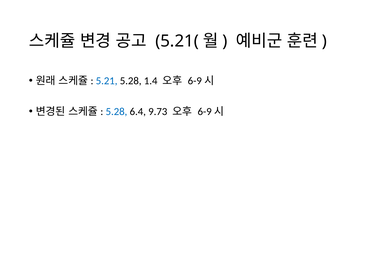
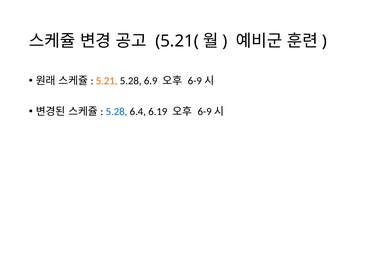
5.21 colour: blue -> orange (107, 81)
1.4: 1.4 -> 6.9 (151, 81)
9.73: 9.73 -> 6.19 (158, 112)
